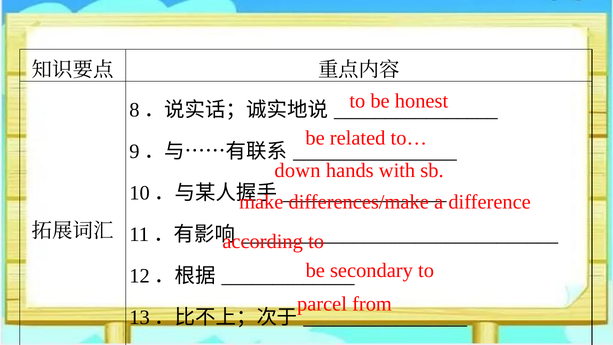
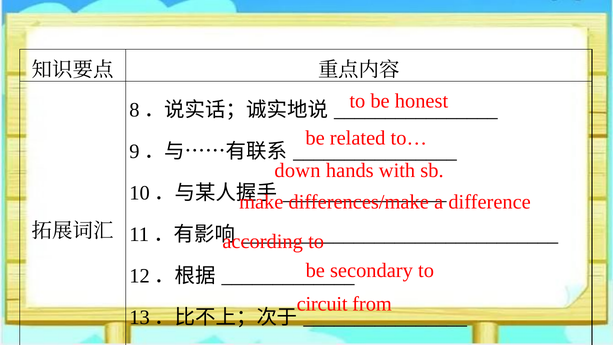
parcel: parcel -> circuit (322, 304)
